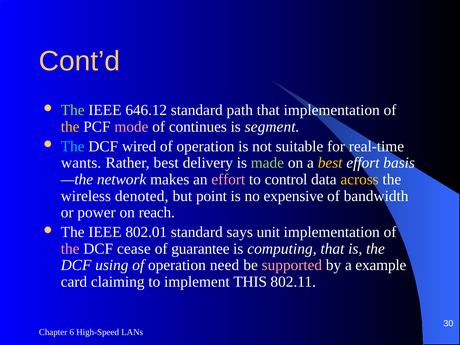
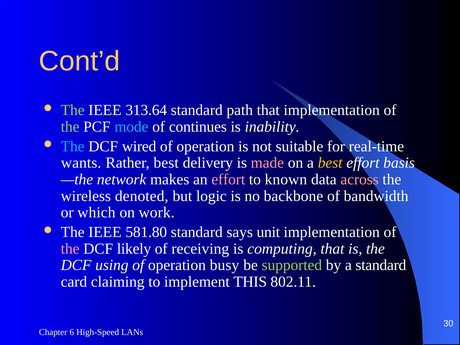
646.12: 646.12 -> 313.64 (146, 110)
the colour: yellow -> light green (70, 127)
mode colour: pink -> light blue (131, 127)
segment: segment -> inability (272, 127)
made colour: light green -> pink (267, 163)
control: control -> known (286, 179)
across colour: yellow -> pink (360, 179)
point: point -> logic (211, 196)
expensive: expensive -> backbone (293, 196)
power: power -> which (96, 213)
reach: reach -> work (157, 213)
802.01: 802.01 -> 581.80 (146, 232)
cease: cease -> likely (134, 249)
guarantee: guarantee -> receiving (200, 249)
need: need -> busy (225, 265)
supported colour: pink -> light green (292, 265)
a example: example -> standard (381, 265)
